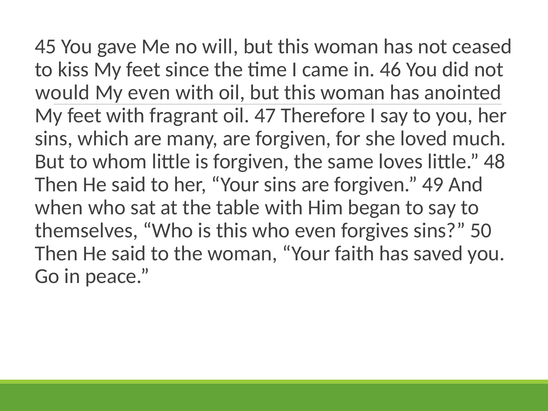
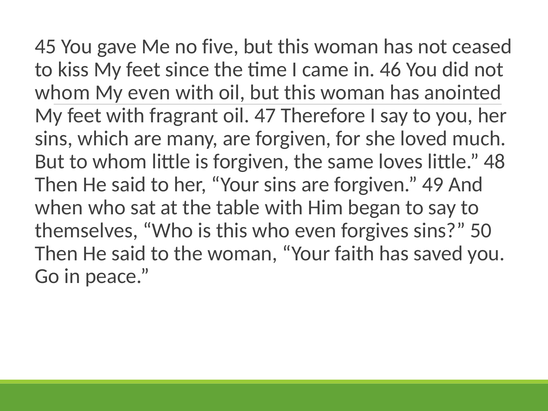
will: will -> five (220, 47)
would: would -> whom (62, 92)
